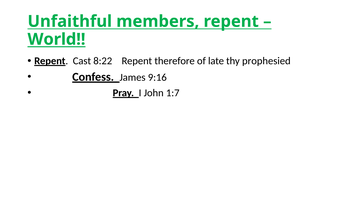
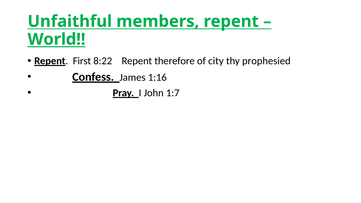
Cast: Cast -> First (82, 61)
late: late -> city (216, 61)
9:16: 9:16 -> 1:16 (157, 77)
